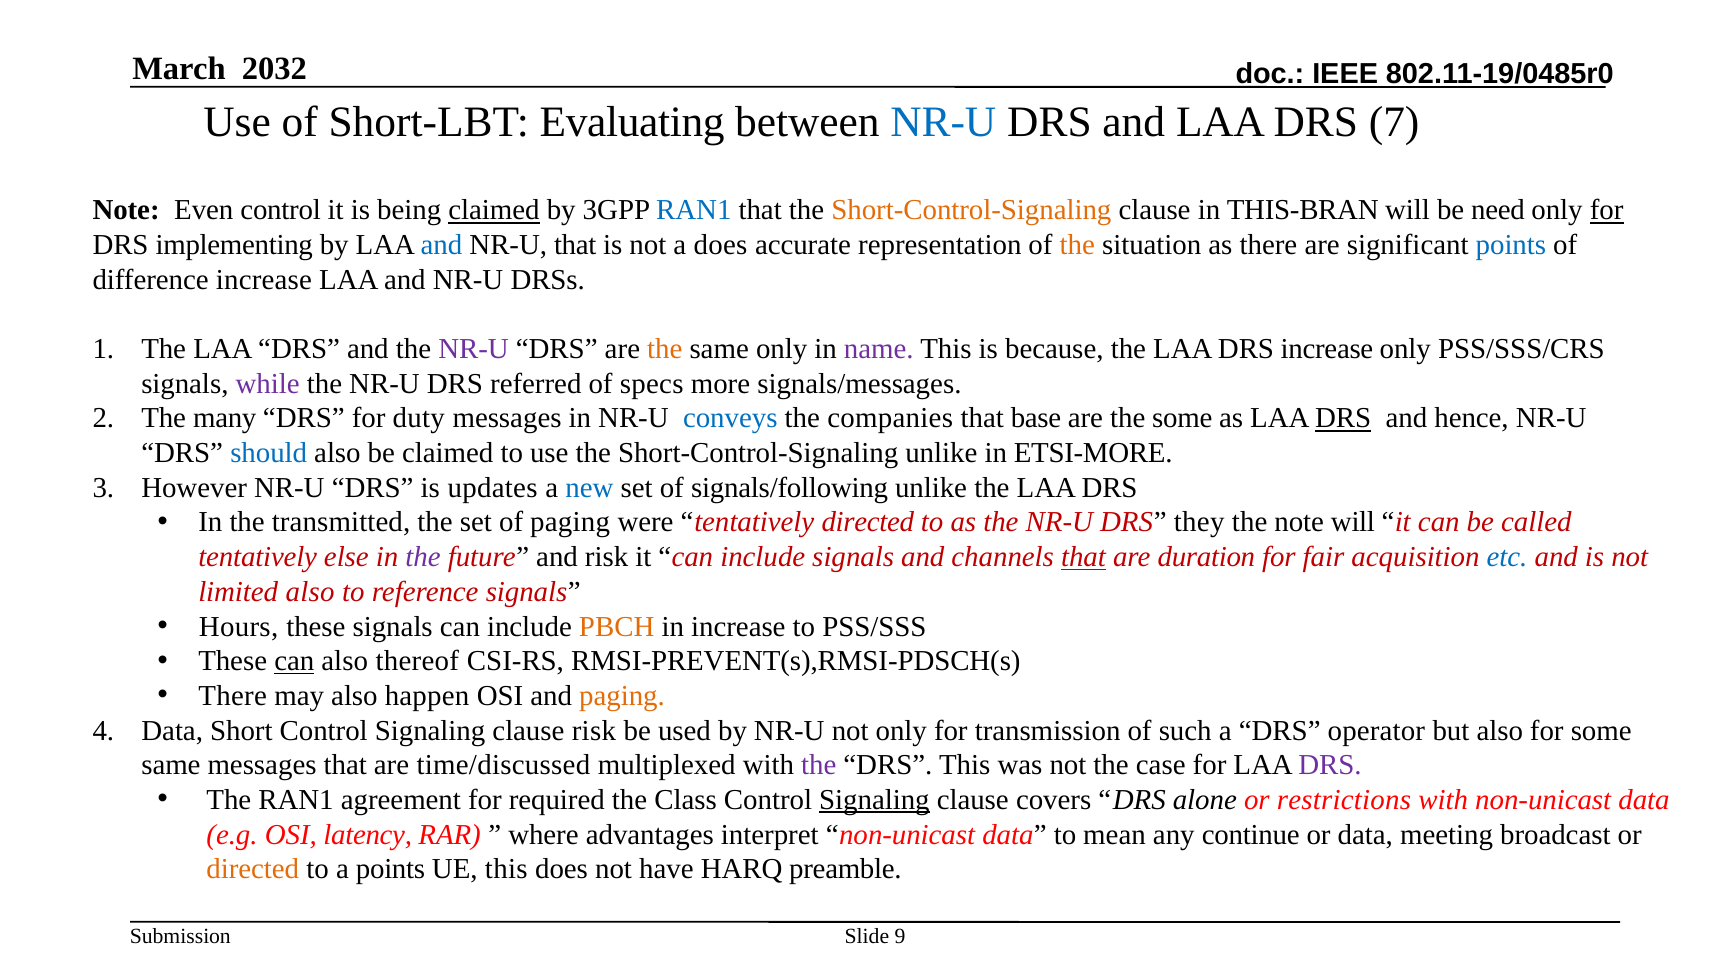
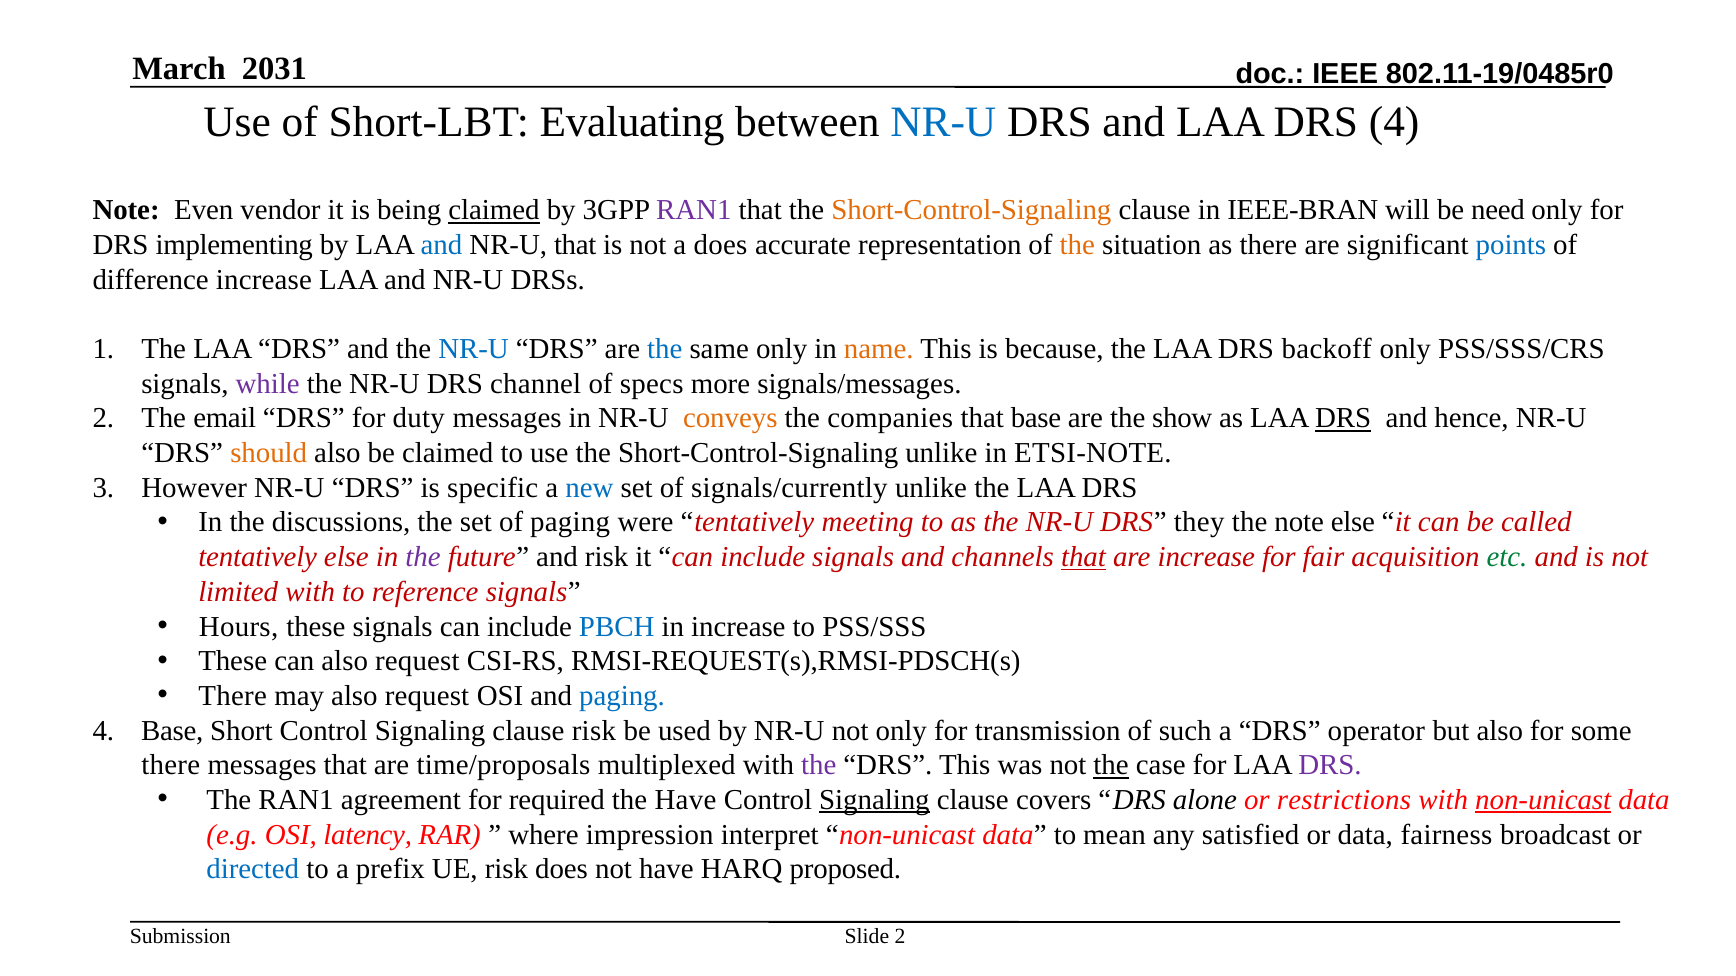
2032: 2032 -> 2031 (274, 69)
DRS 7: 7 -> 4 (1394, 122)
Even control: control -> vendor (281, 210)
RAN1 colour: blue -> purple (694, 210)
THIS-BRAN: THIS-BRAN -> IEEE-BRAN (1303, 210)
for underline: present -> none (1607, 210)
NR-U colour: purple -> blue (474, 349)
the colour: orange -> blue (665, 349)
name colour: purple -> orange (879, 349)
DRS increase: increase -> backoff (1327, 349)
referred: referred -> channel (536, 384)
many: many -> email (225, 419)
conveys colour: blue -> orange (730, 419)
the some: some -> show (1182, 419)
should colour: blue -> orange (269, 453)
ETSI-MORE: ETSI-MORE -> ETSI-NOTE (1093, 453)
updates: updates -> specific (493, 488)
signals/following: signals/following -> signals/currently (789, 488)
transmitted: transmitted -> discussions (341, 523)
tentatively directed: directed -> meeting (868, 523)
note will: will -> else (1353, 523)
are duration: duration -> increase (1206, 557)
etc colour: blue -> green (1507, 557)
limited also: also -> with (310, 592)
PBCH colour: orange -> blue (617, 627)
can underline: present -> none (294, 661)
thereof: thereof -> request (417, 661)
RMSI-PREVENT(s),RMSI-PDSCH(s: RMSI-PREVENT(s),RMSI-PDSCH(s -> RMSI-REQUEST(s),RMSI-PDSCH(s (796, 661)
may also happen: happen -> request (427, 696)
paging colour: orange -> blue (622, 696)
Data: Data -> Base (172, 731)
same: same -> there (171, 766)
time/discussed: time/discussed -> time/proposals (503, 766)
the underline: none -> present (1111, 766)
the Class: Class -> Have (685, 800)
non-unicast underline: none -> present (1543, 800)
advantages: advantages -> impression (650, 835)
continue: continue -> satisfied (1251, 835)
meeting: meeting -> fairness (1446, 835)
directed colour: orange -> blue (253, 870)
a points: points -> prefix (390, 870)
UE this: this -> risk (506, 870)
preamble: preamble -> proposed (845, 870)
Slide 9: 9 -> 2 (900, 937)
